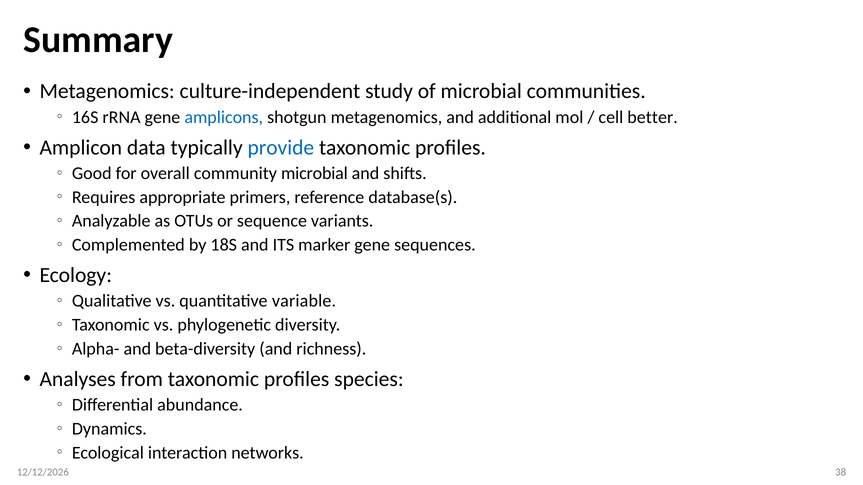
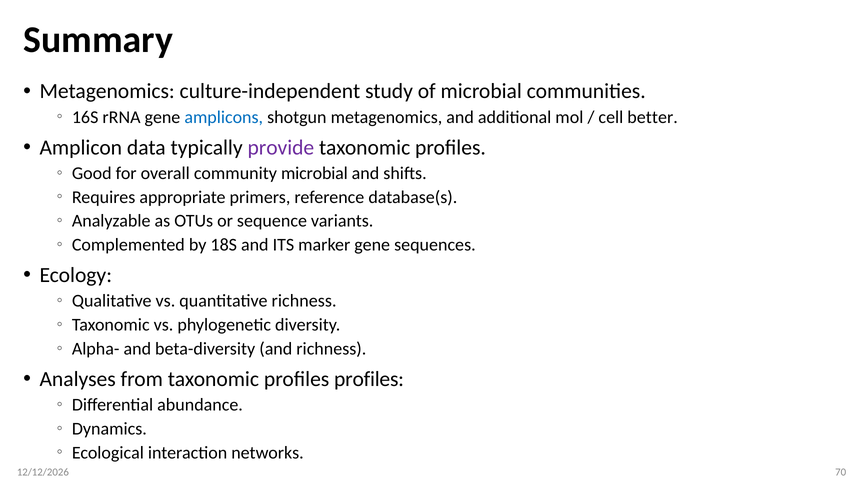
provide colour: blue -> purple (281, 148)
quantitative variable: variable -> richness (304, 301)
profiles species: species -> profiles (369, 379)
38: 38 -> 70 (841, 473)
